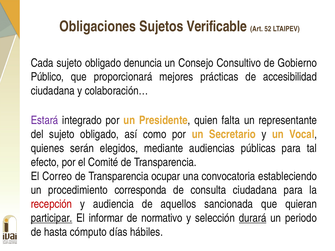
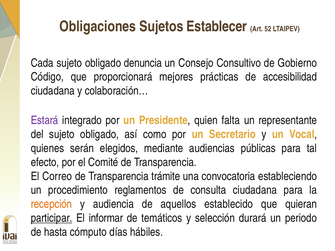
Verificable: Verificable -> Establecer (217, 26)
Público: Público -> Código (47, 77)
ocupar: ocupar -> trámite (166, 176)
corresponda: corresponda -> reglamentos (141, 190)
recepción colour: red -> orange (51, 204)
sancionada: sancionada -> establecido (229, 204)
normativo: normativo -> temáticos (162, 218)
durará underline: present -> none (253, 218)
